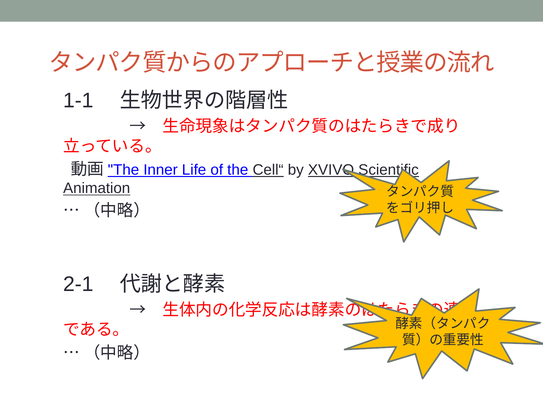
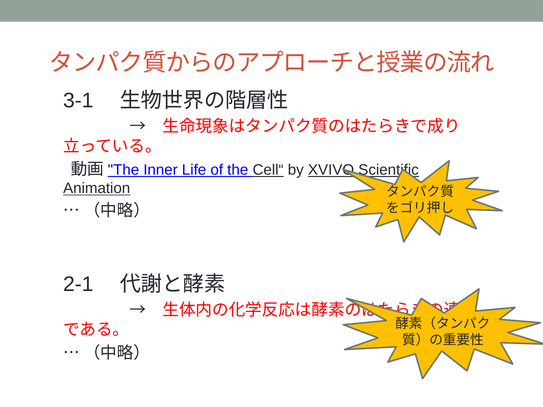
1-1: 1-1 -> 3-1 (78, 101)
